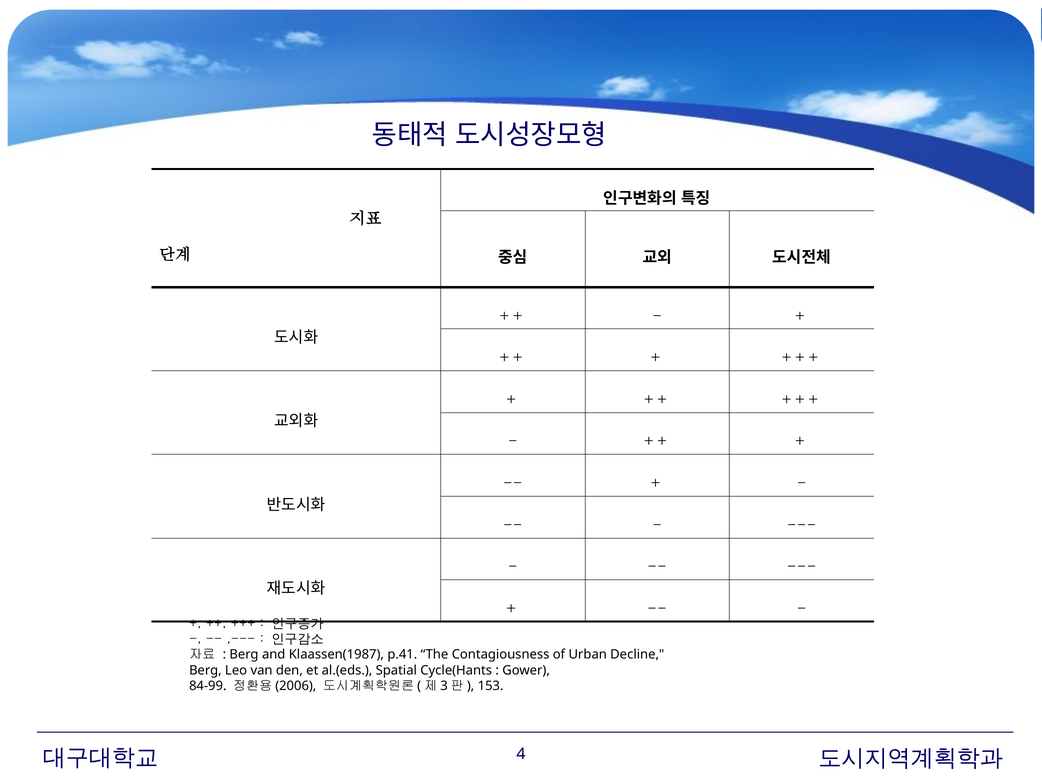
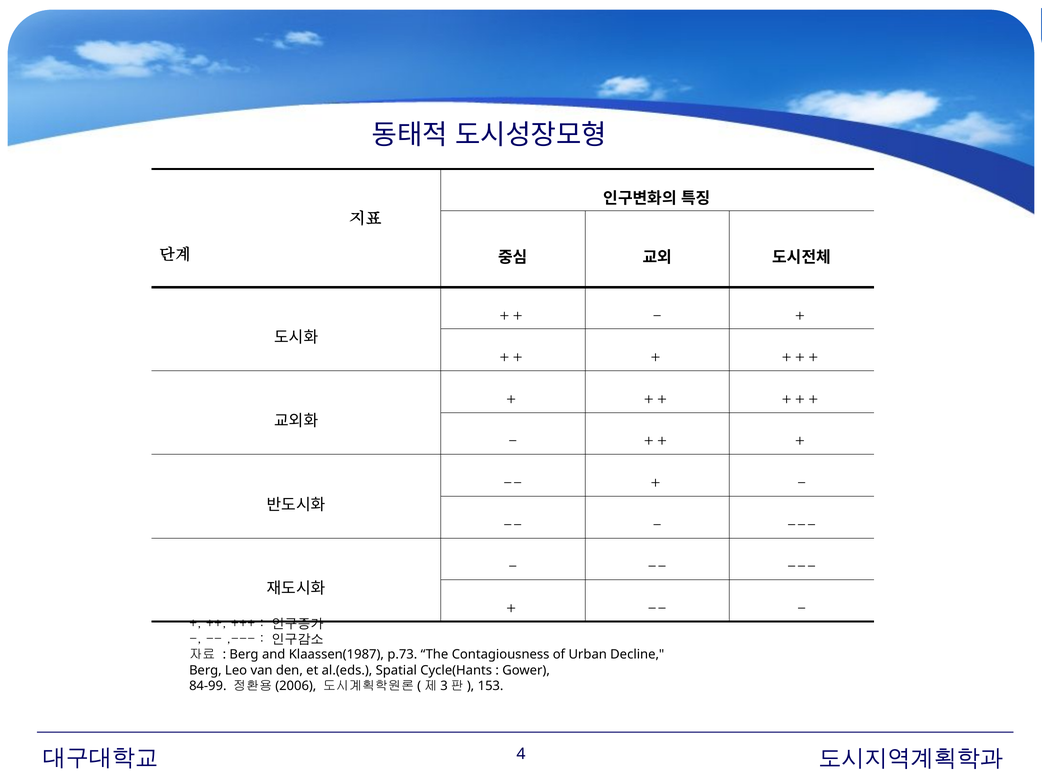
p.41: p.41 -> p.73 (402, 655)
